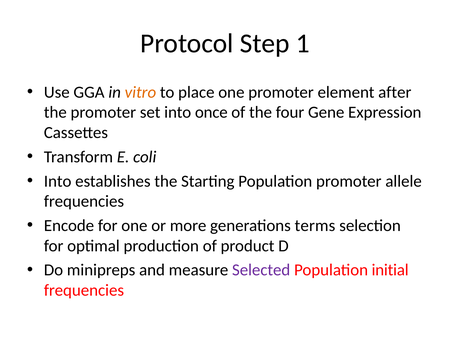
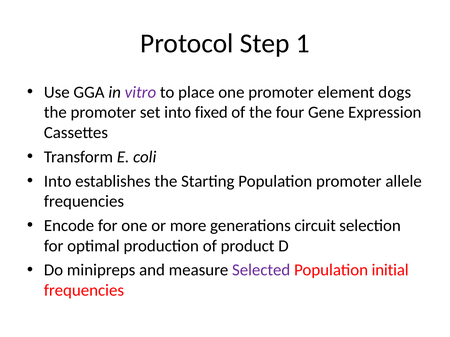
vitro colour: orange -> purple (140, 92)
after: after -> dogs (395, 92)
once: once -> fixed (211, 113)
terms: terms -> circuit (315, 226)
